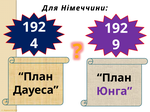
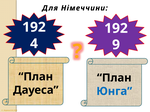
Юнга colour: purple -> blue (114, 92)
